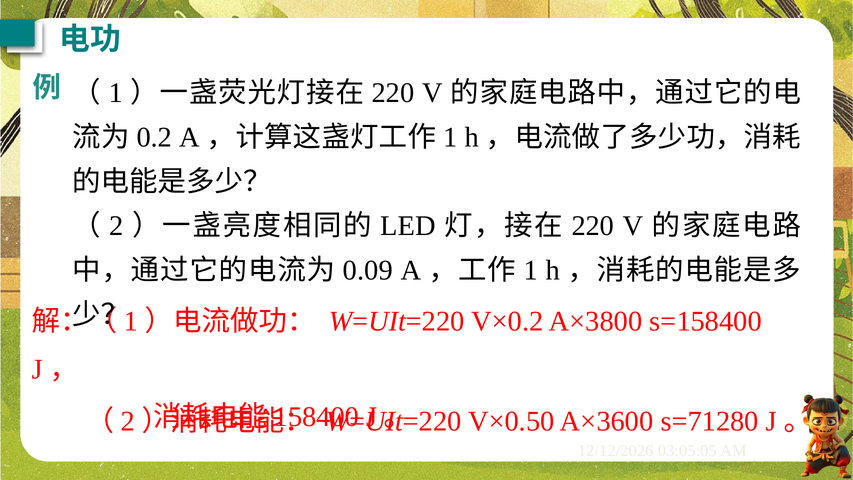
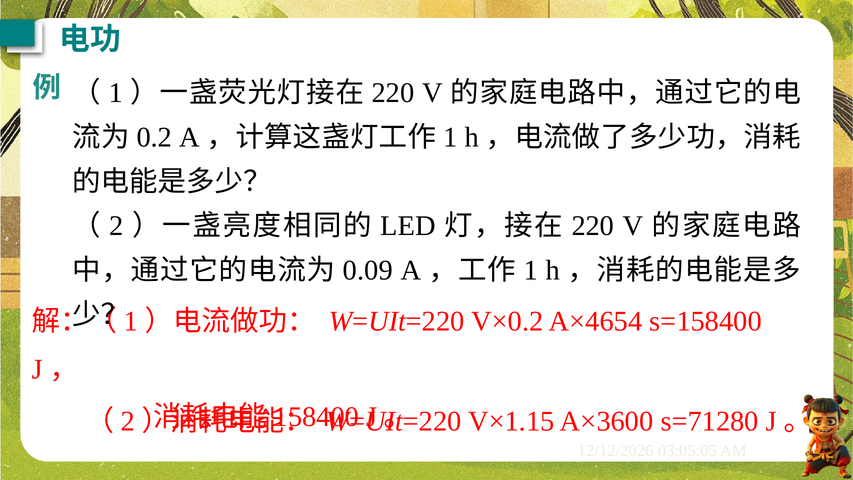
A×3800: A×3800 -> A×4654 (596, 321)
V×0.50: V×0.50 -> V×1.15 (511, 421)
